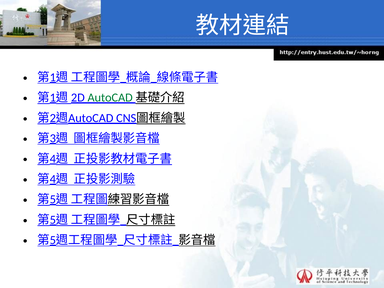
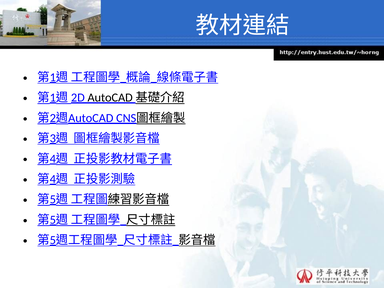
AutoCAD colour: green -> black (110, 98)
